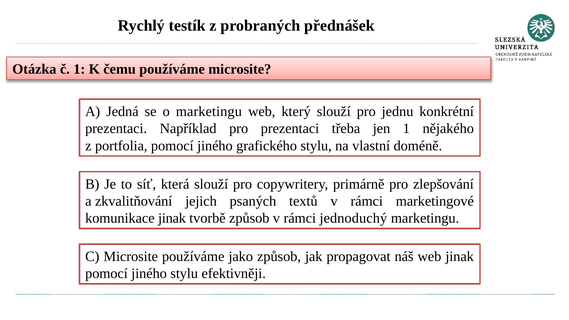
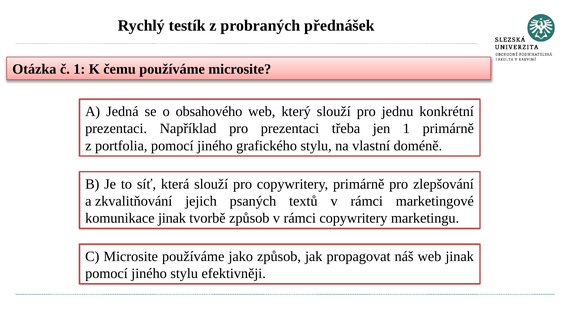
o marketingu: marketingu -> obsahového (209, 112)
1 nějakého: nějakého -> primárně (448, 129)
rámci jednoduchý: jednoduchý -> copywritery (353, 218)
